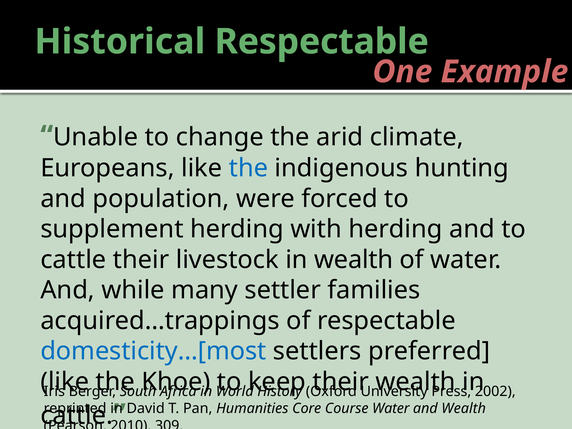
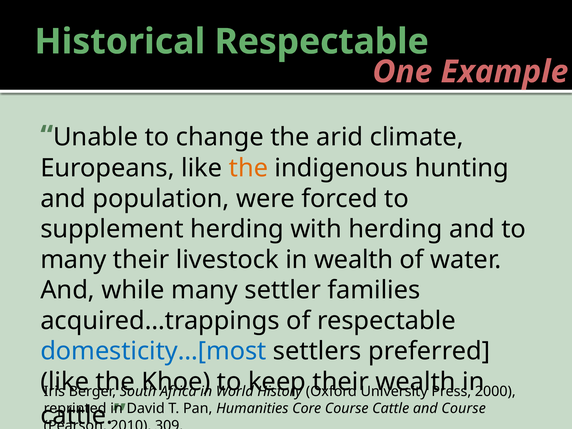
the colour: blue -> orange (248, 168)
cattle: cattle -> many (73, 260)
2002: 2002 -> 2000 (495, 391)
Course Water: Water -> Cattle (391, 409)
and Wealth: Wealth -> Course (464, 409)
